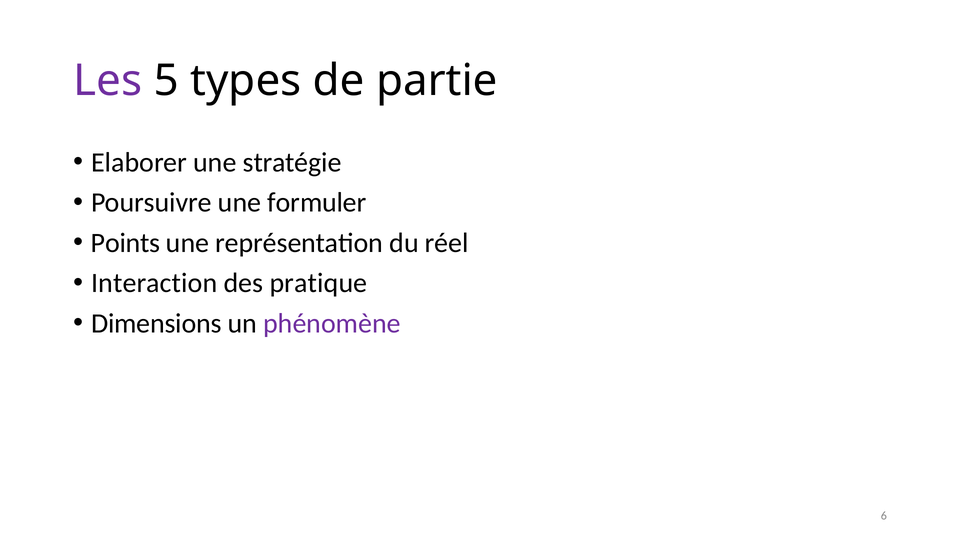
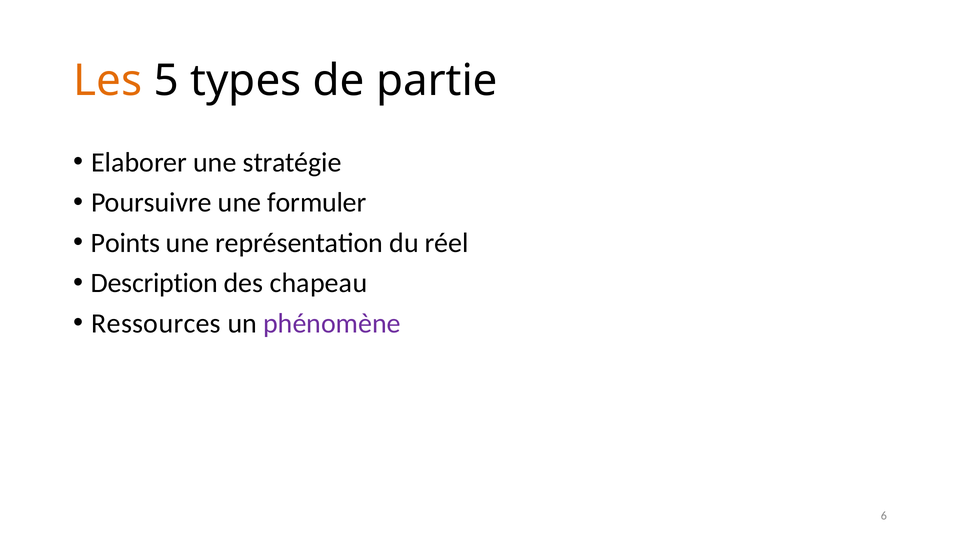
Les colour: purple -> orange (108, 81)
Interaction: Interaction -> Description (154, 283)
pratique: pratique -> chapeau (318, 283)
Dimensions: Dimensions -> Ressources (156, 323)
